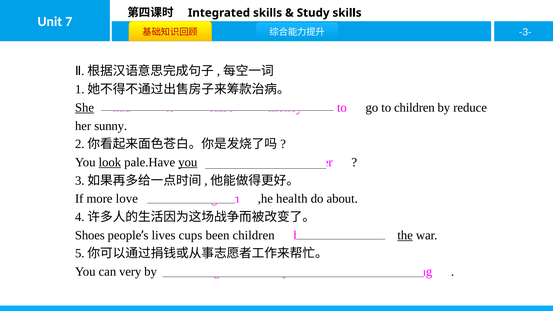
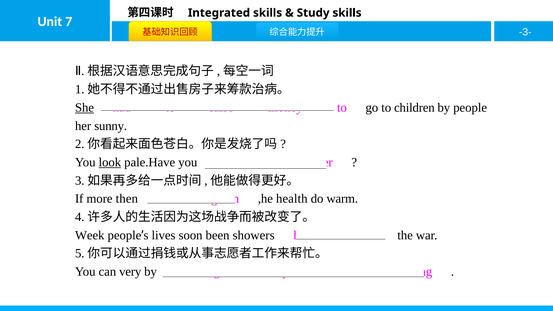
by reduce: reduce -> people (470, 108)
you underline: present -> none (188, 162)
love: love -> then (127, 199)
about: about -> warm (342, 199)
Shoes: Shoes -> Week (90, 235)
cups: cups -> soon (191, 235)
been children: children -> showers (254, 235)
the underline: present -> none (405, 235)
